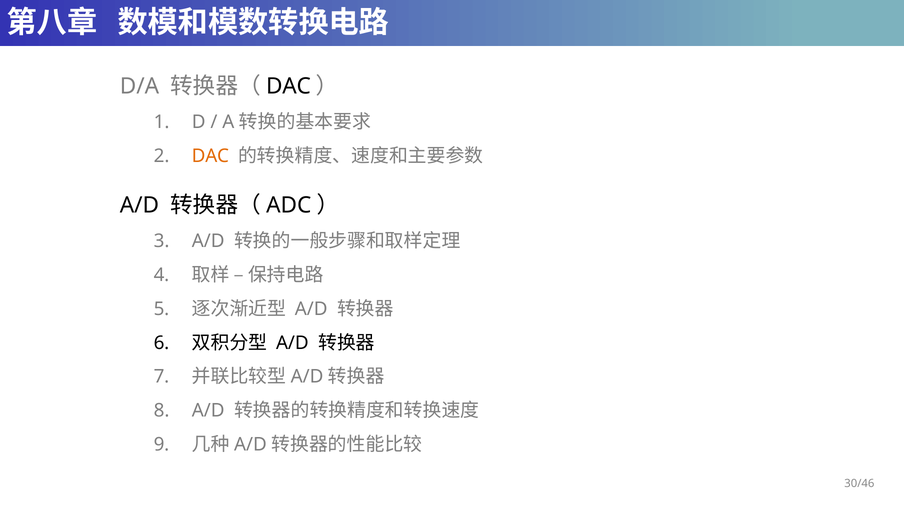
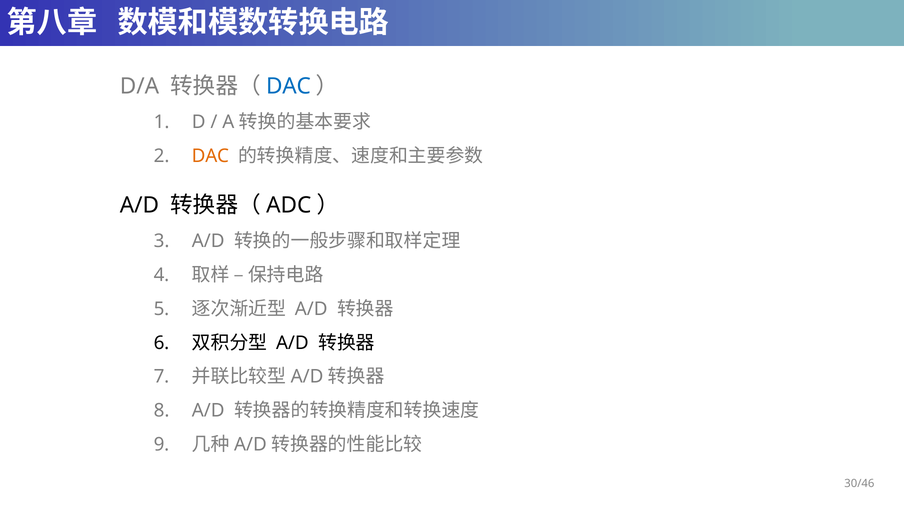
DAC colour: black -> blue (288, 86)
